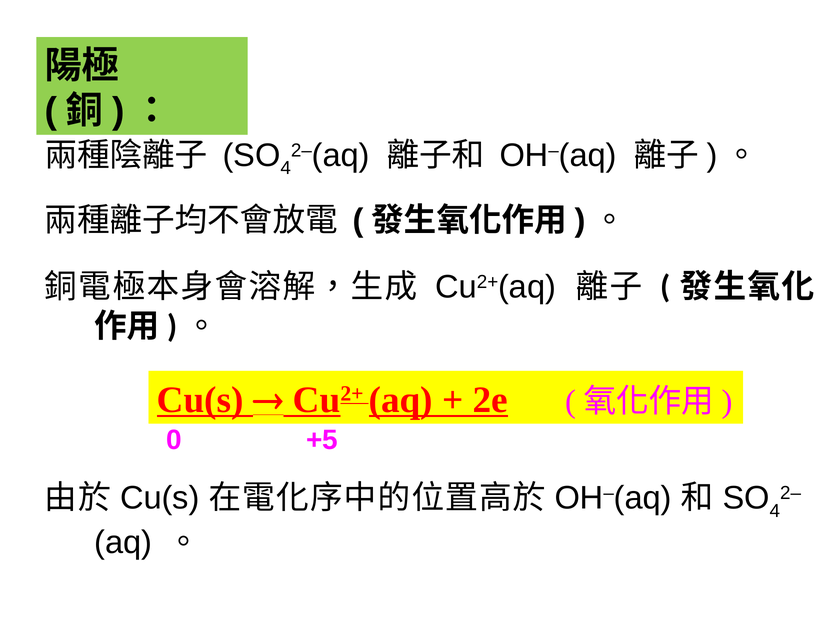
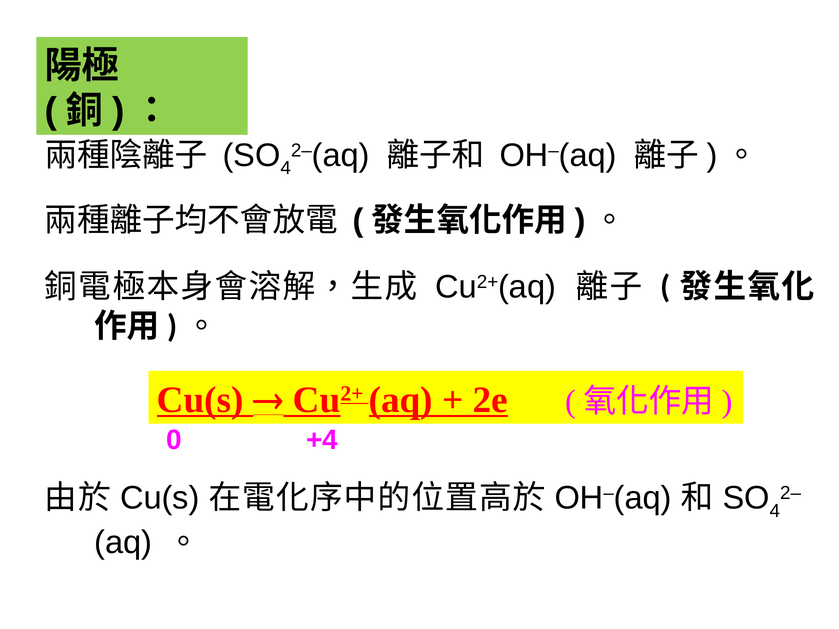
+5: +5 -> +4 (322, 440)
